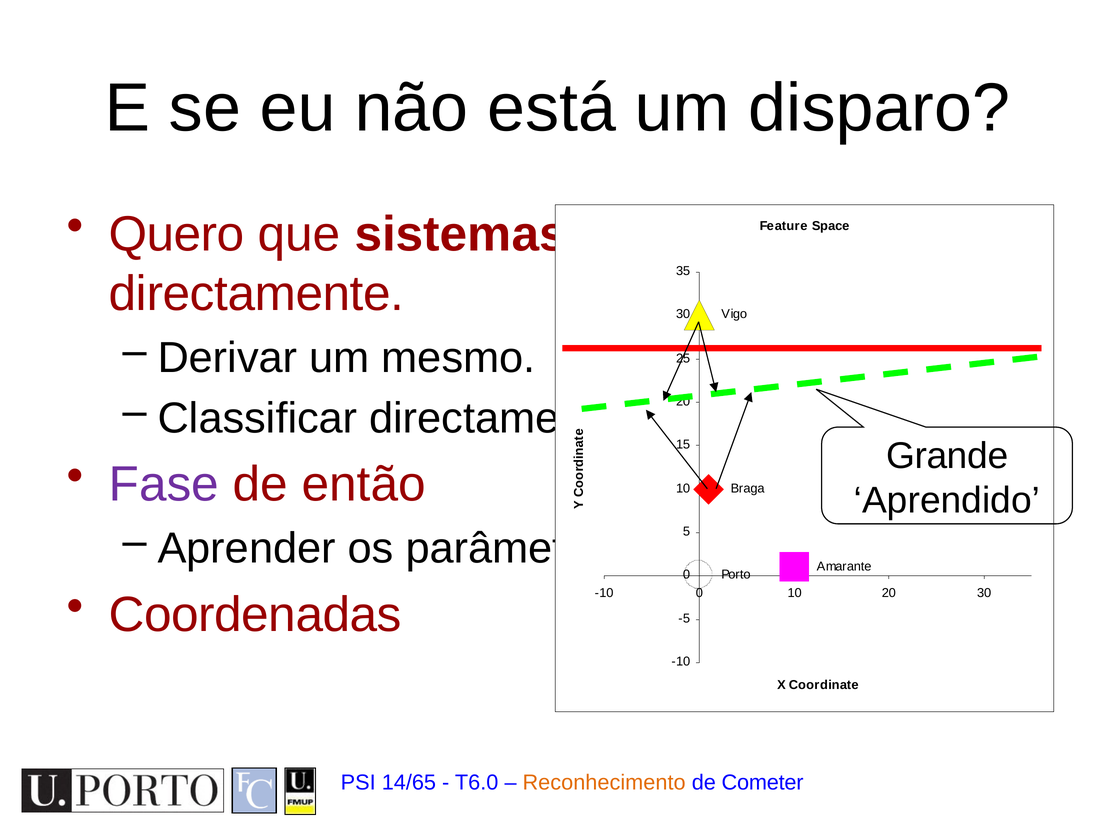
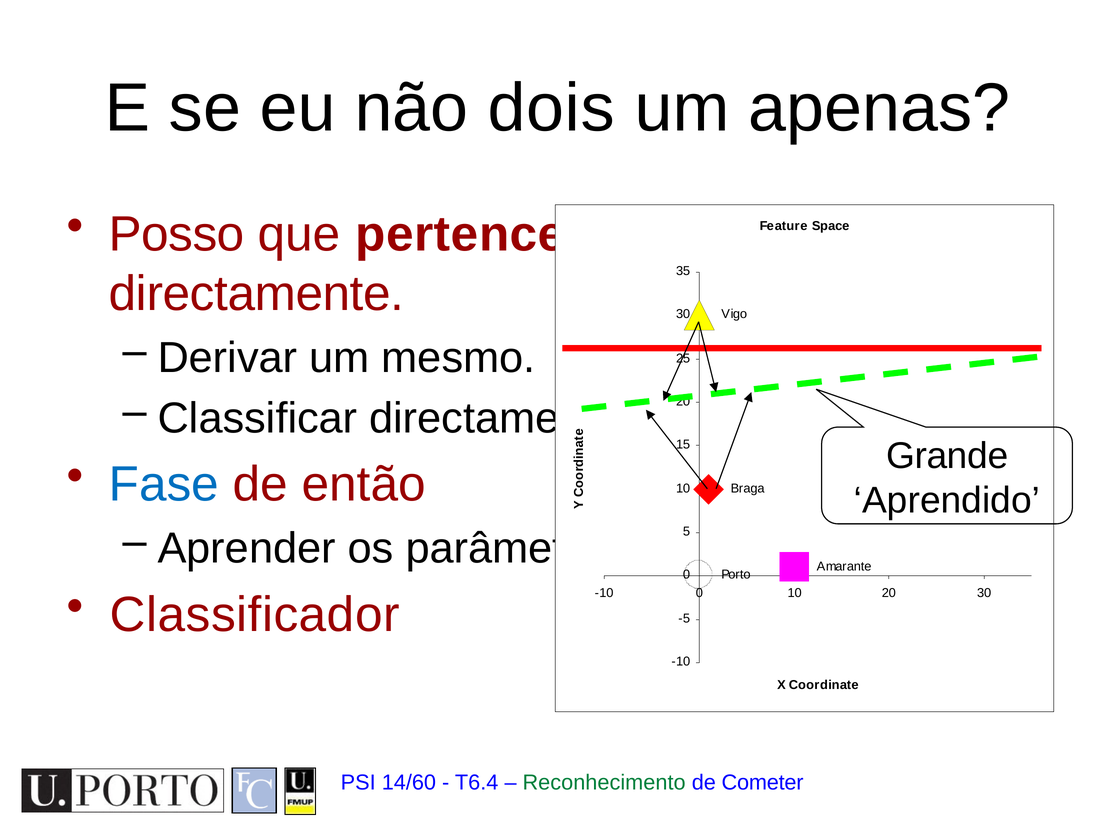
está: está -> dois (551, 108)
disparo: disparo -> apenas (879, 108)
Quero: Quero -> Posso (177, 234)
sistemas: sistemas -> pertence (460, 234)
Fase colour: purple -> blue (164, 485)
Coordenadas: Coordenadas -> Classificador (255, 615)
14/65: 14/65 -> 14/60 (409, 782)
T6.0: T6.0 -> T6.4 (477, 782)
Reconhecimento colour: orange -> green (604, 782)
